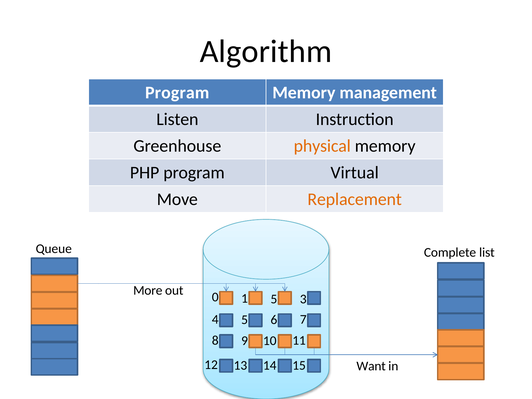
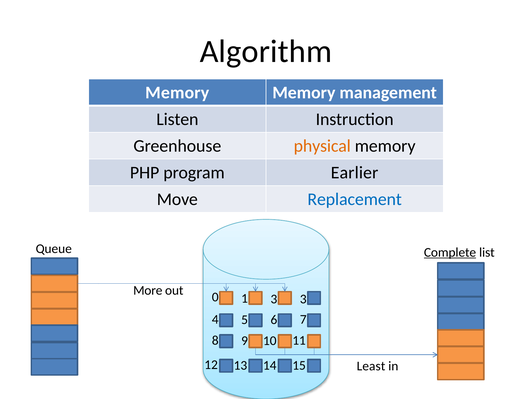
Program: Program -> Memory (177, 93)
Virtual: Virtual -> Earlier (355, 173)
Replacement colour: orange -> blue (355, 199)
Complete underline: none -> present (450, 252)
1 5: 5 -> 3 (274, 299)
Want: Want -> Least (371, 366)
